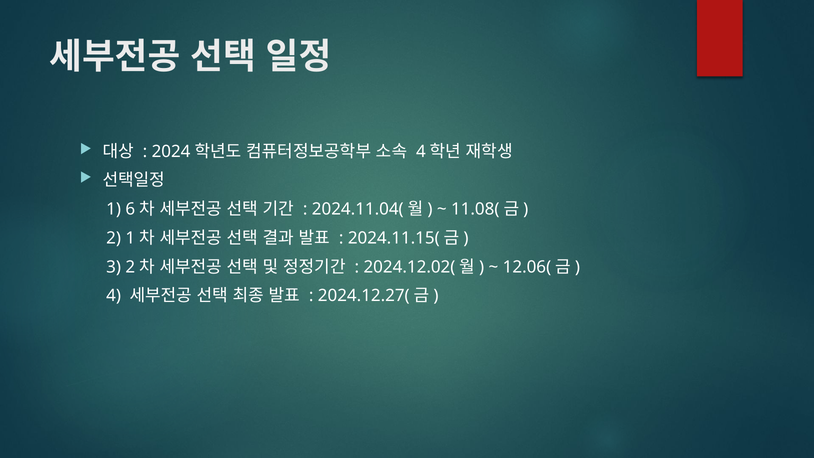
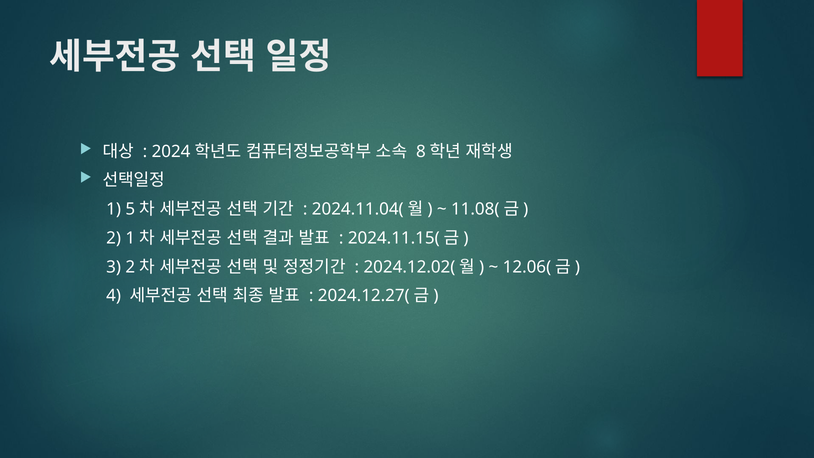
4: 4 -> 8 (421, 151)
6: 6 -> 5 (130, 209)
